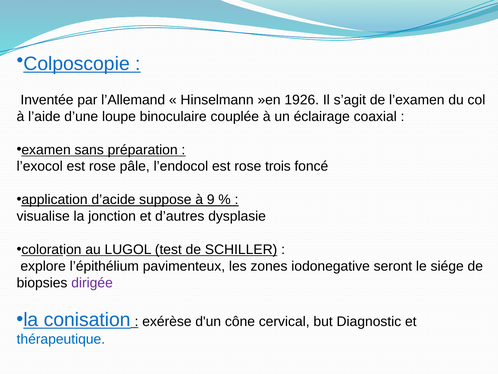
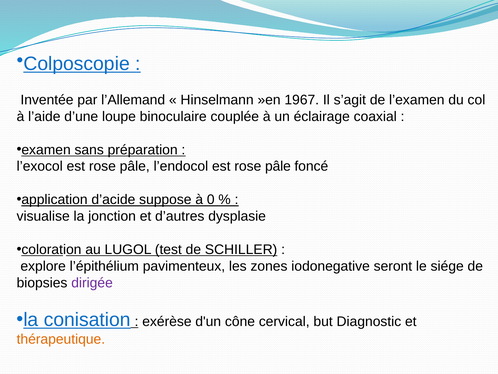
1926: 1926 -> 1967 (302, 100)
l’endocol est rose trois: trois -> pâle (278, 166)
9: 9 -> 0 (211, 199)
thérapeutique colour: blue -> orange (61, 339)
